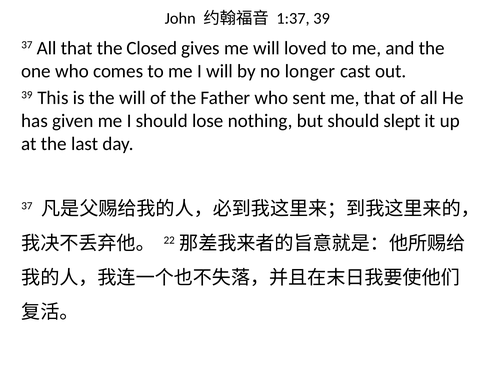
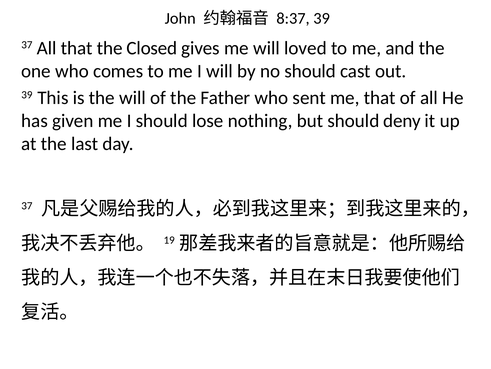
1:37: 1:37 -> 8:37 (293, 18)
no longer: longer -> should (310, 71)
slept: slept -> deny (402, 121)
22: 22 -> 19 (169, 240)
